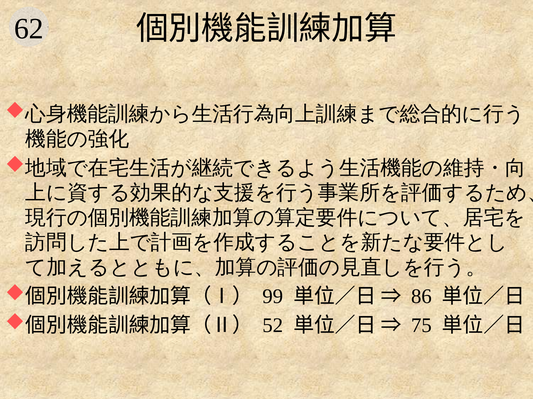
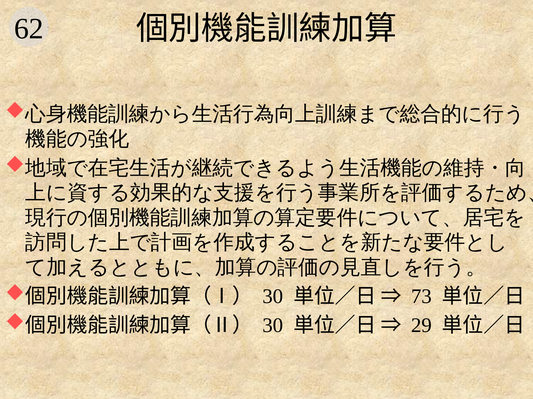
99: 99 -> 30 (273, 297)
86: 86 -> 73 (421, 297)
52: 52 -> 30 (273, 326)
75: 75 -> 29 (421, 326)
